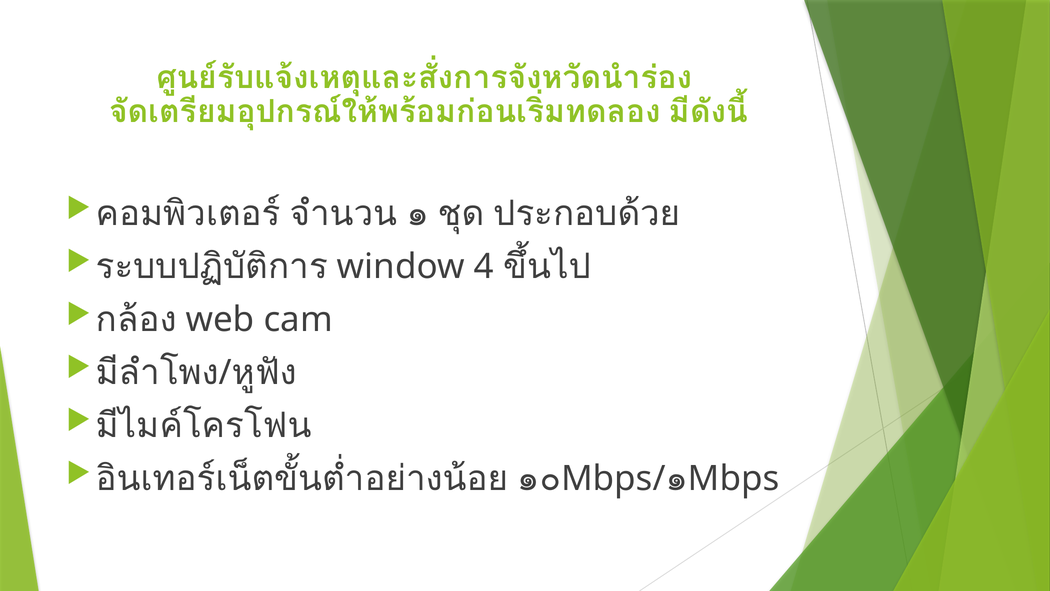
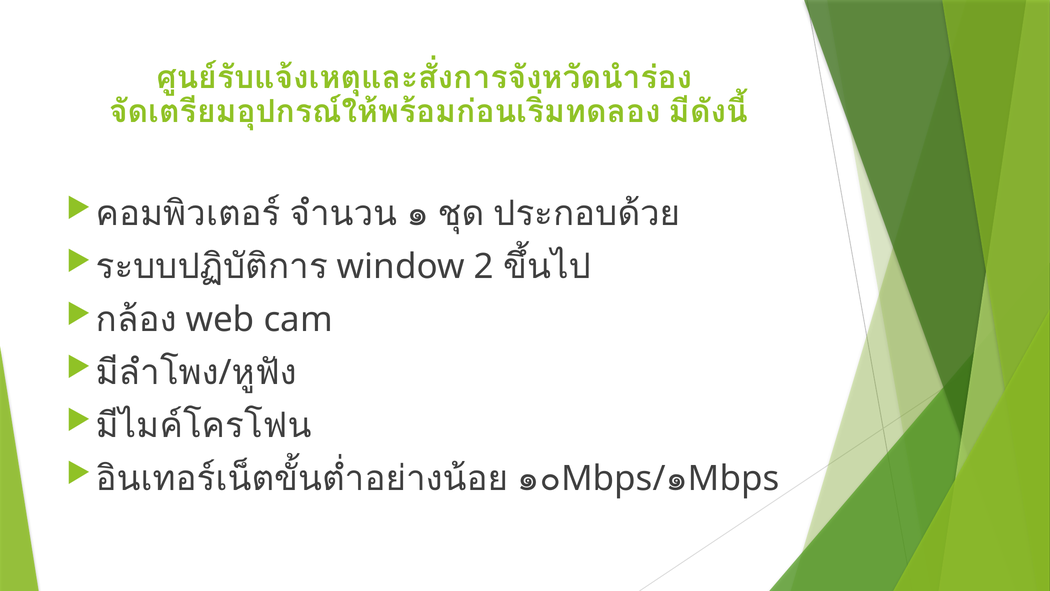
4: 4 -> 2 (484, 266)
